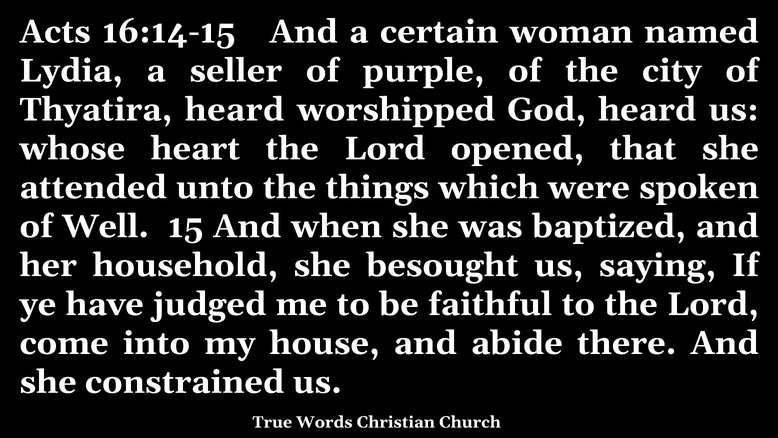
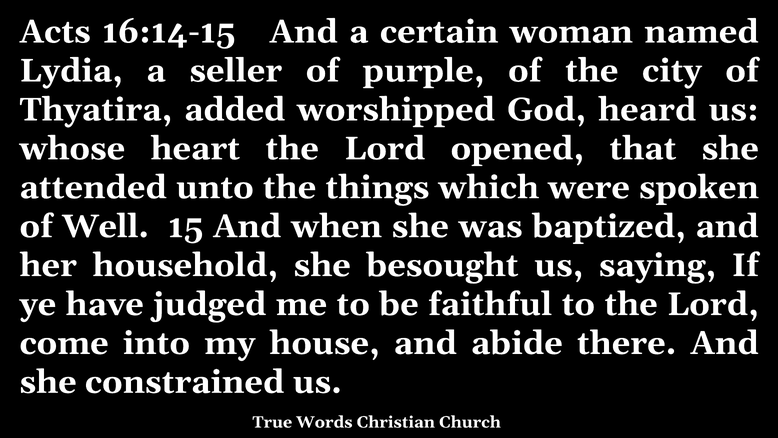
Thyatira heard: heard -> added (235, 110)
